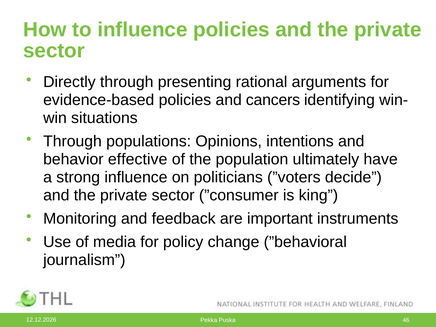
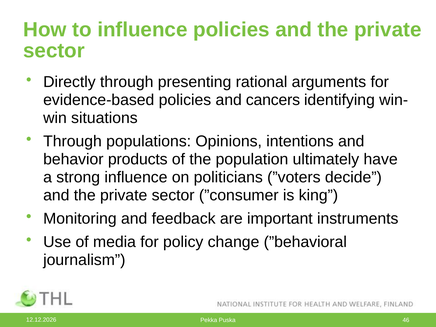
effective: effective -> products (138, 159)
